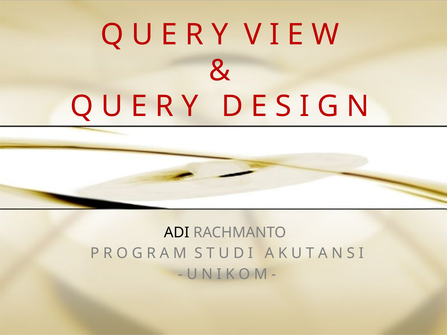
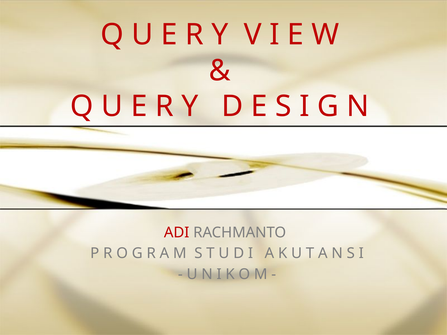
ADI colour: black -> red (177, 233)
